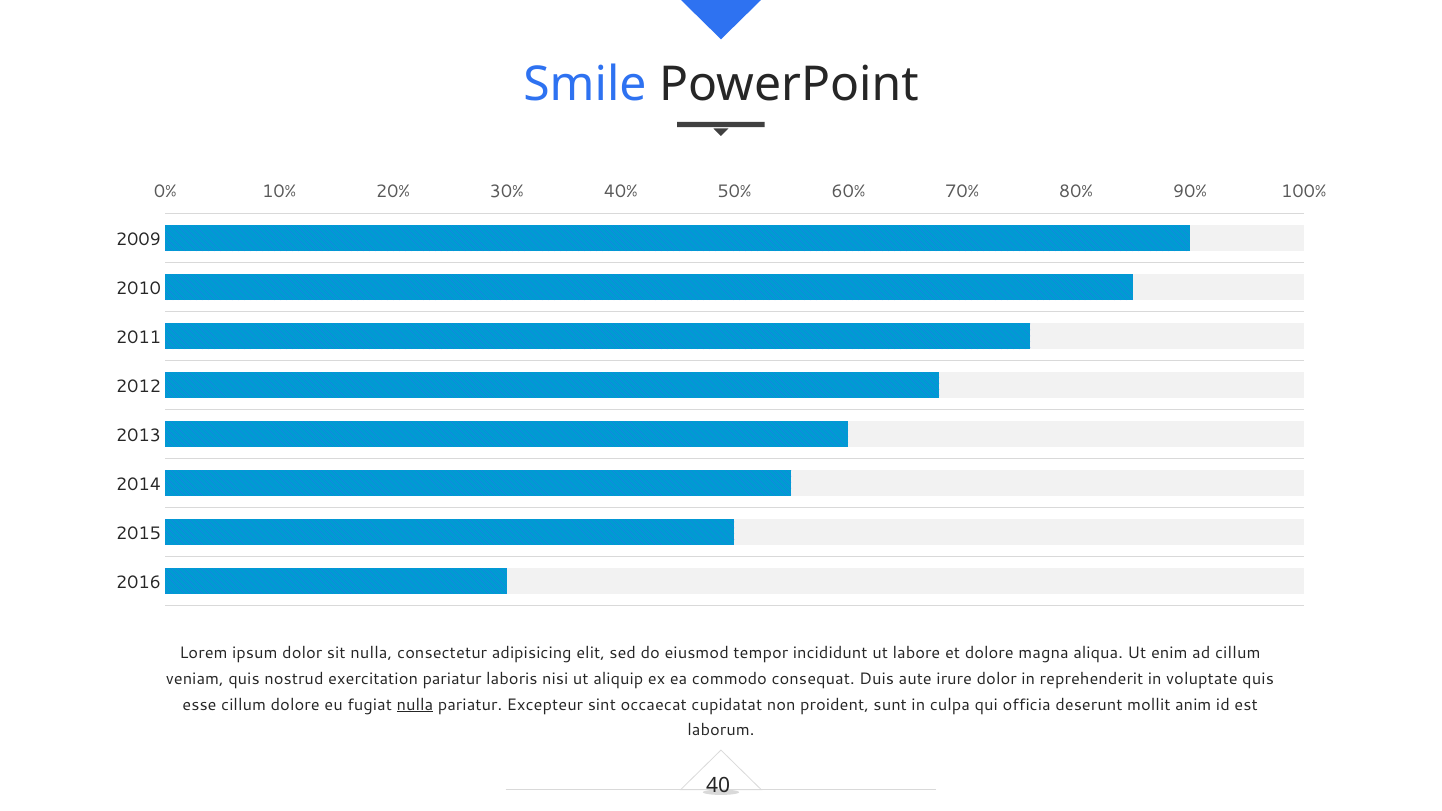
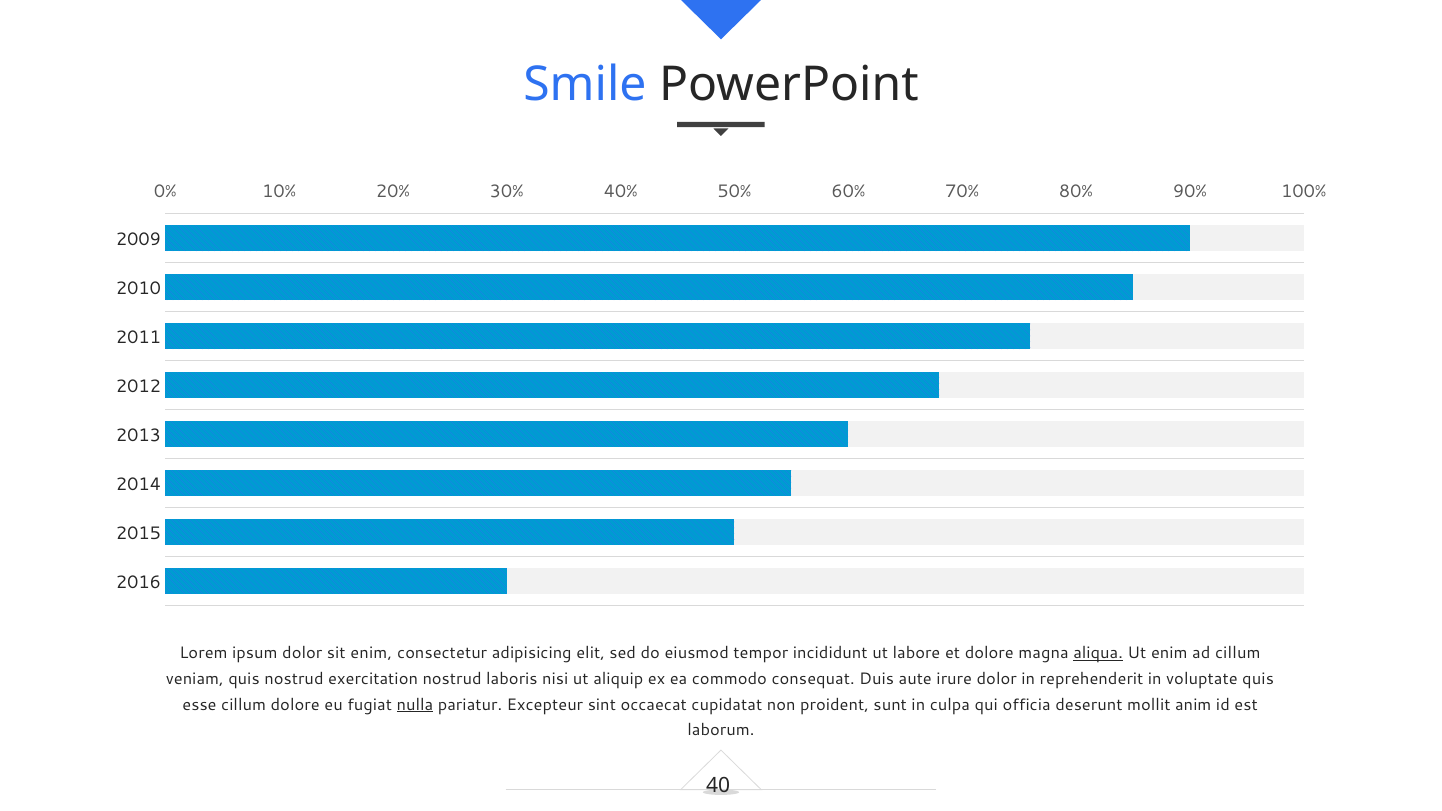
sit nulla: nulla -> enim (371, 653)
aliqua underline: none -> present (1098, 653)
exercitation pariatur: pariatur -> nostrud (452, 679)
